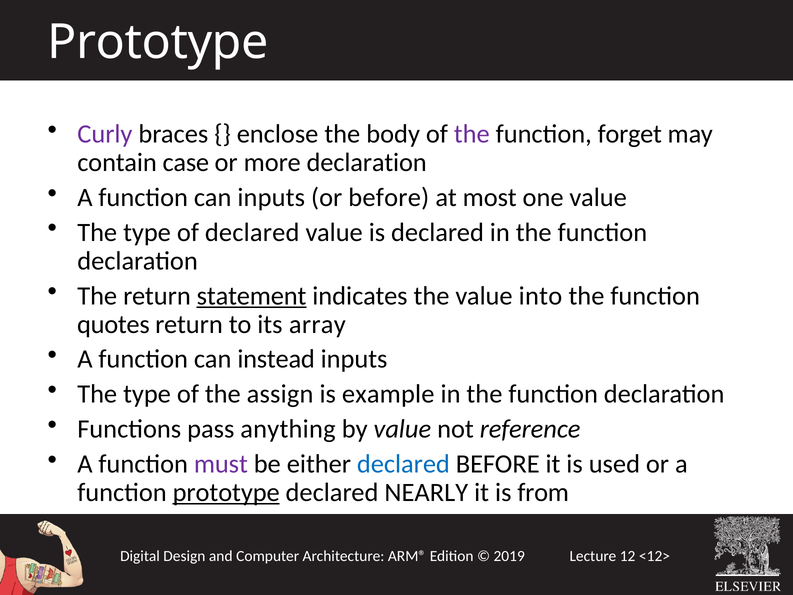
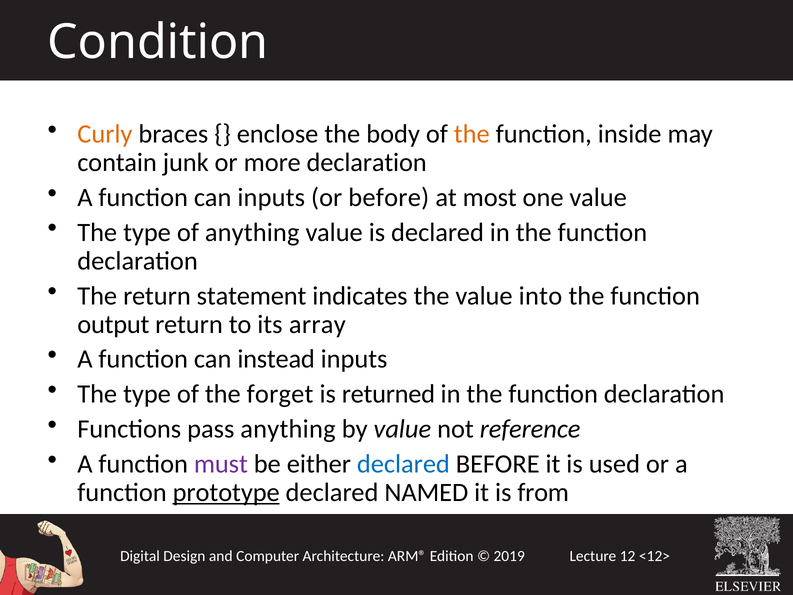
Prototype: Prototype -> Condition (158, 42)
Curly colour: purple -> orange (105, 134)
the colour: purple -> orange (472, 134)
forget: forget -> inside (630, 134)
case: case -> junk (186, 163)
of declared: declared -> anything (252, 232)
statement underline: present -> none (252, 296)
quotes: quotes -> output (113, 324)
assign: assign -> forget (280, 394)
example: example -> returned (388, 394)
NEARLY: NEARLY -> NAMED (426, 492)
